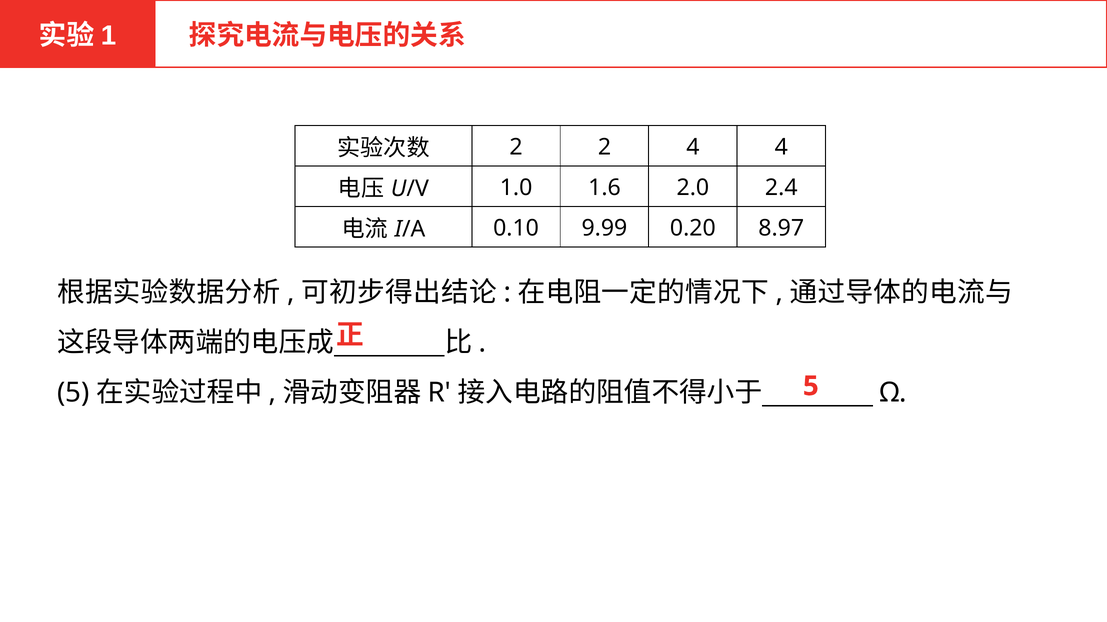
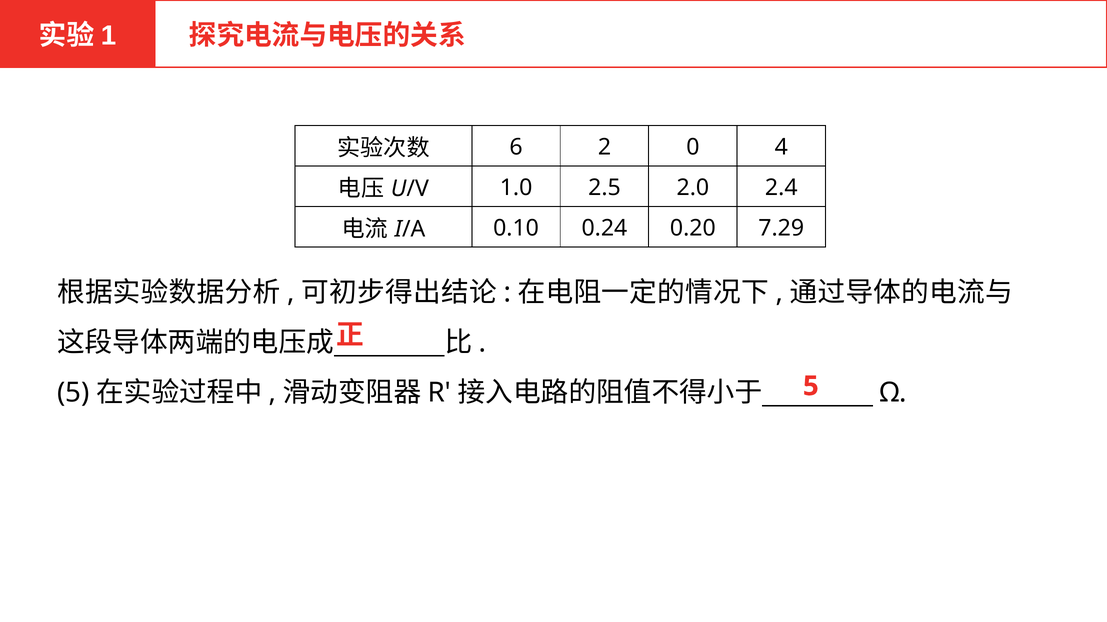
2: 2 -> 6 (516, 147)
2 4: 4 -> 0 (693, 147)
1.6: 1.6 -> 2.5 (604, 188)
9.99: 9.99 -> 0.24 (604, 228)
8.97: 8.97 -> 7.29 (781, 228)
